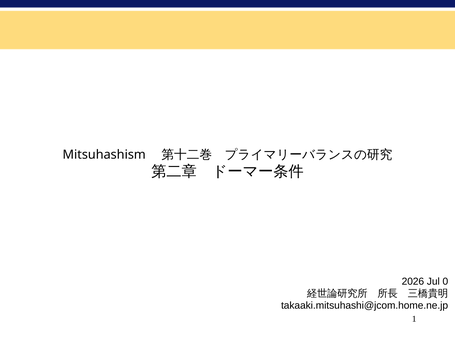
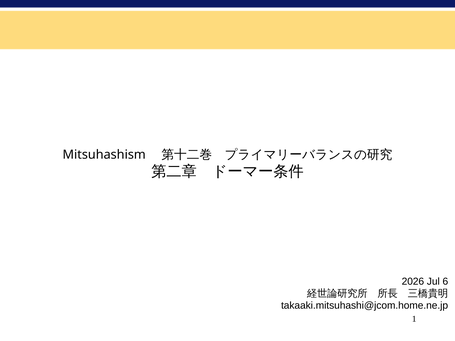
0: 0 -> 6 (445, 282)
